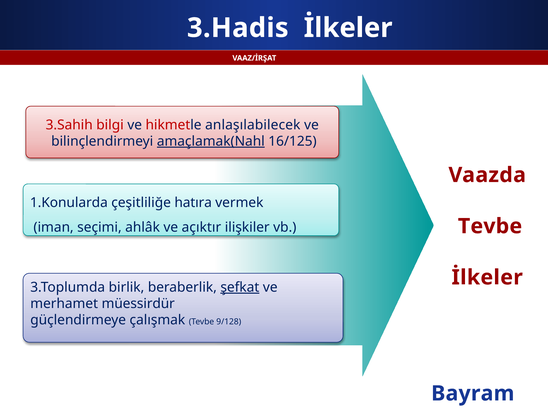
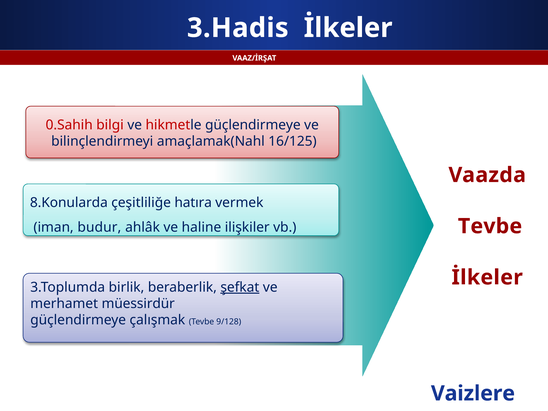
3.Sahih: 3.Sahih -> 0.Sahih (69, 125)
hikmetle anlaşılabilecek: anlaşılabilecek -> güçlendirmeye (253, 125)
amaçlamak(Nahl underline: present -> none (211, 141)
1.Konularda: 1.Konularda -> 8.Konularda (69, 203)
seçimi: seçimi -> budur (99, 227)
açıktır: açıktır -> haline (201, 227)
Bayram: Bayram -> Vaizlere (473, 393)
